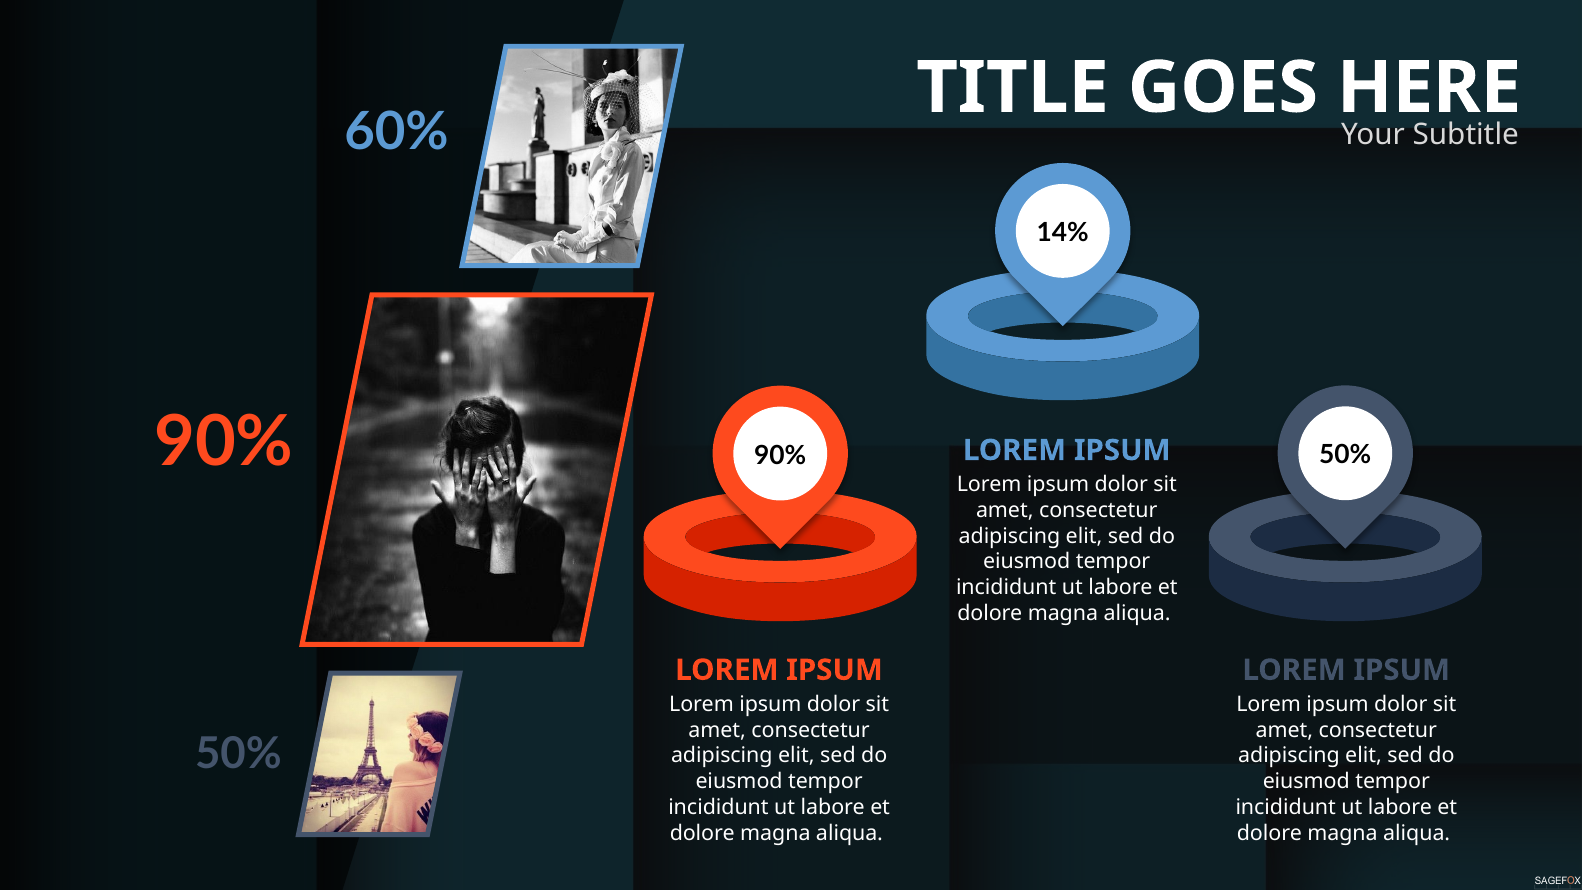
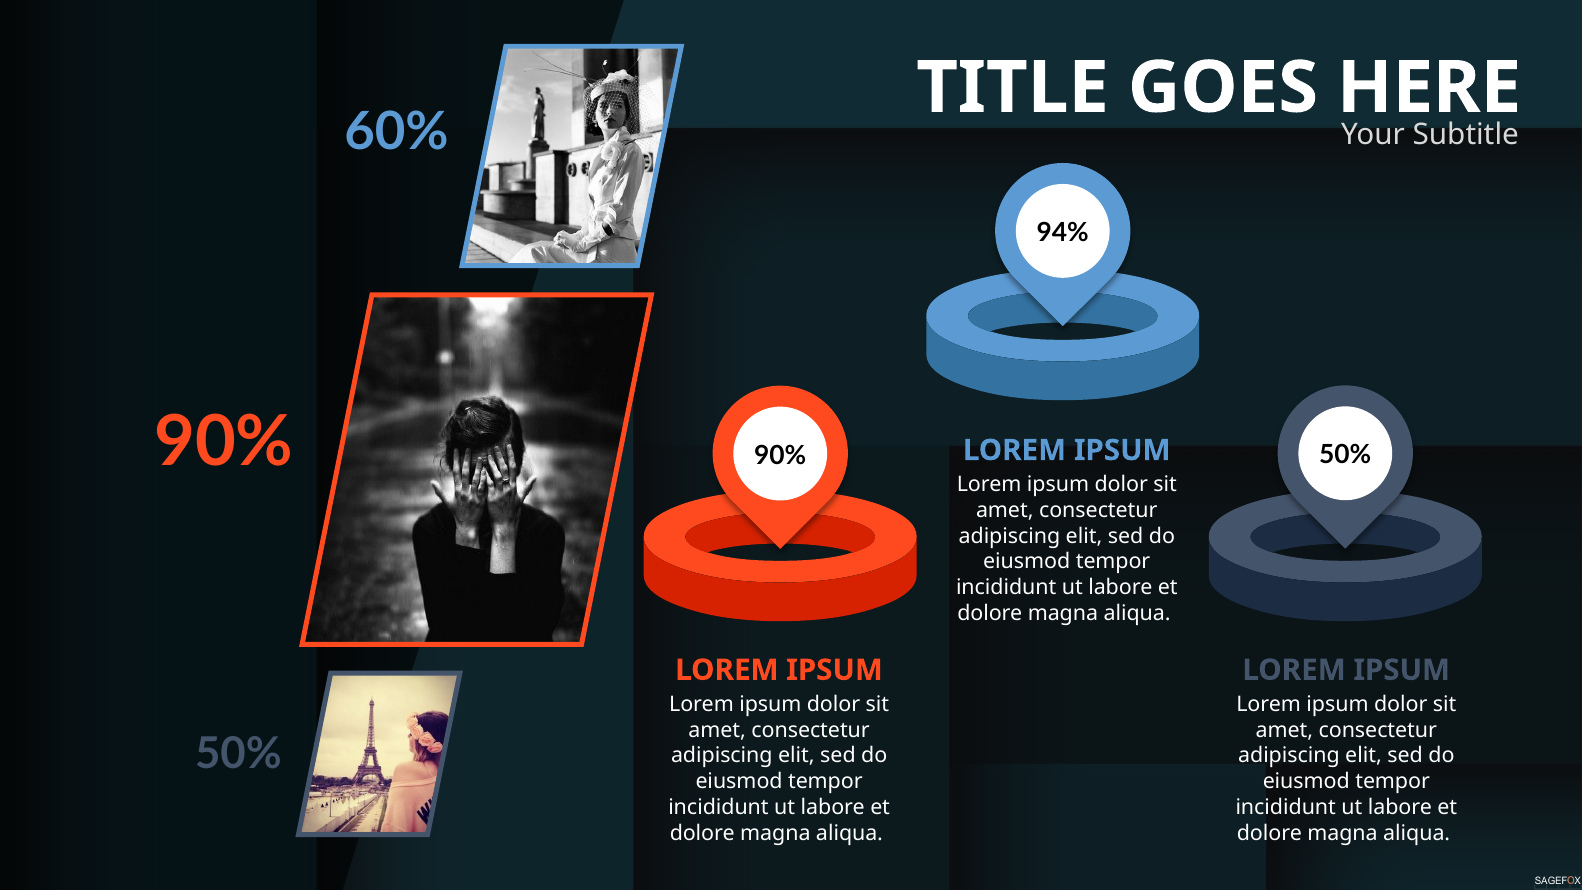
14%: 14% -> 94% (1063, 233)
